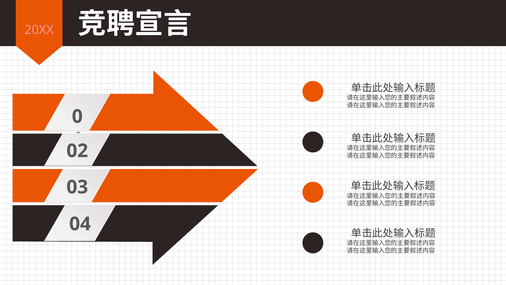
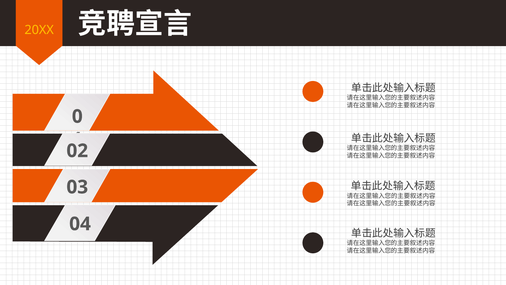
20XX colour: pink -> yellow (39, 30)
